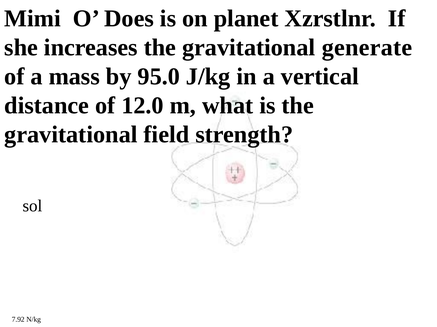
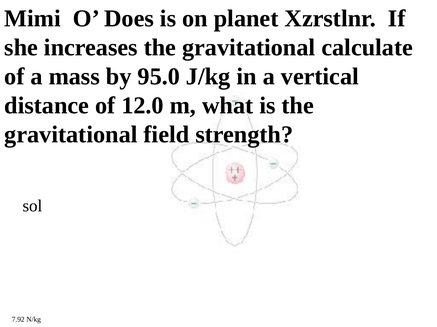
generate: generate -> calculate (367, 48)
